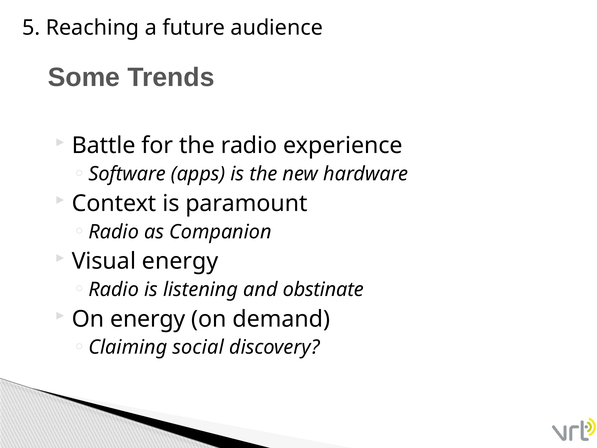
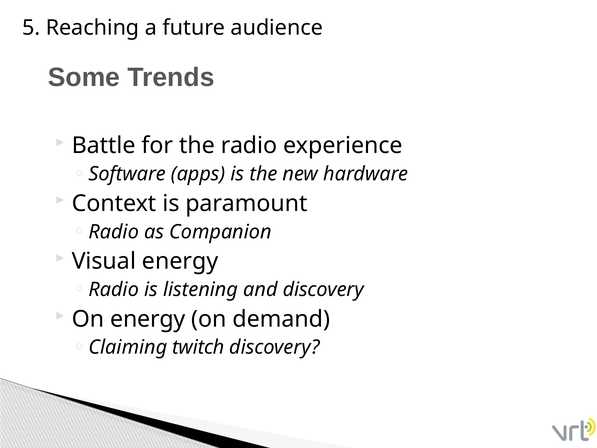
and obstinate: obstinate -> discovery (323, 289)
social: social -> twitch (198, 347)
